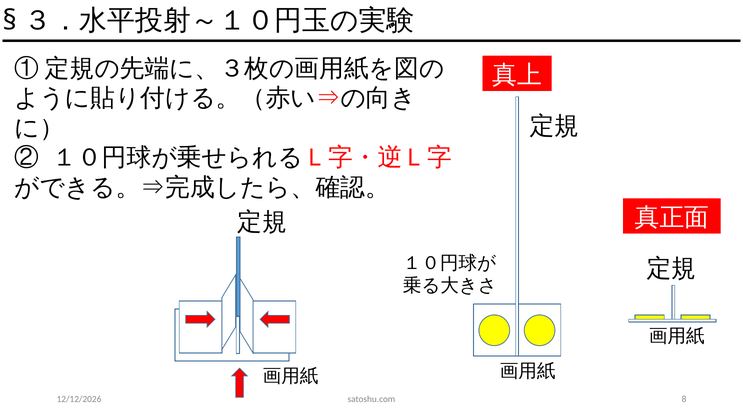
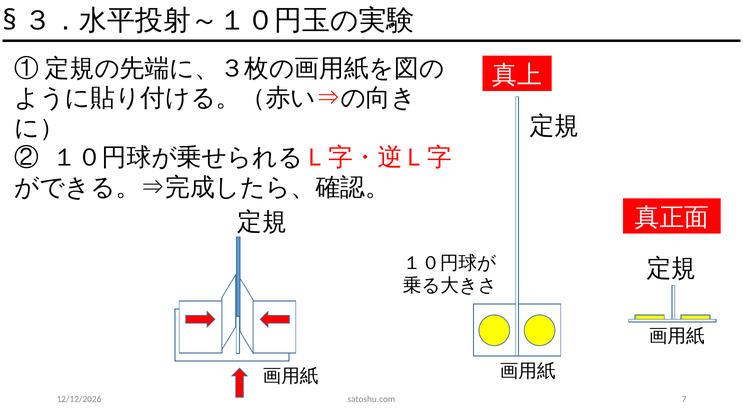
8: 8 -> 7 (684, 399)
